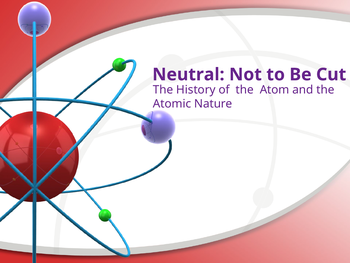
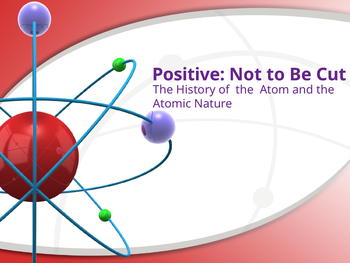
Neutral: Neutral -> Positive (188, 74)
